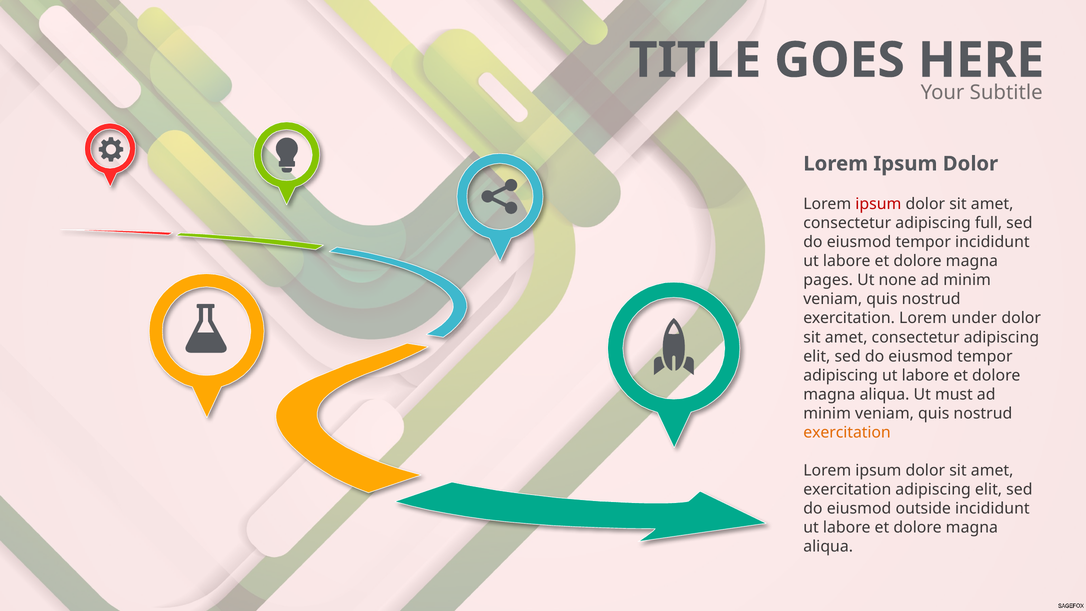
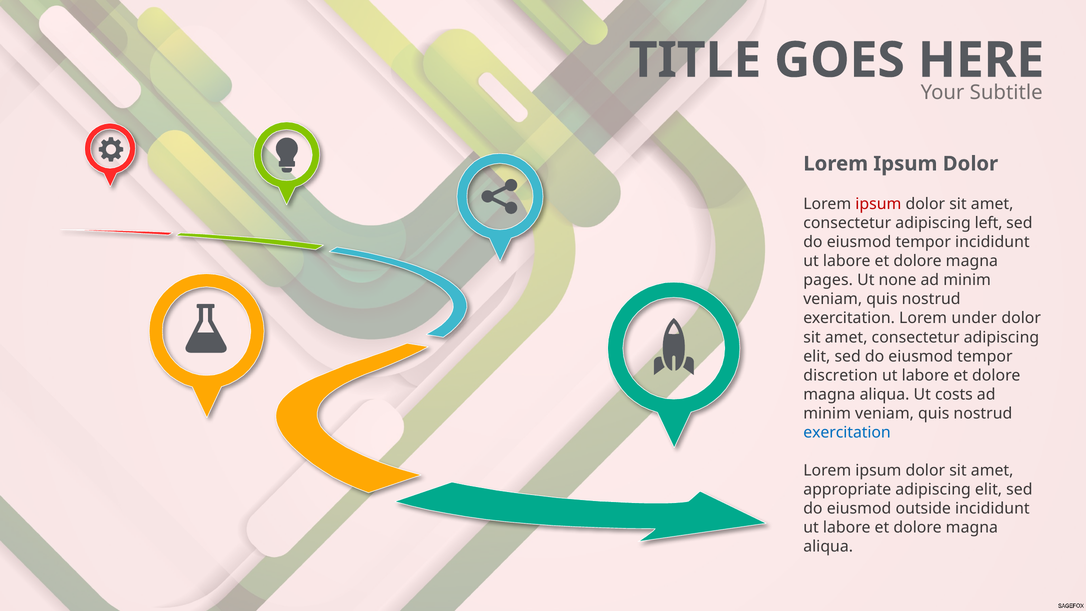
full: full -> left (989, 223)
adipiscing: adipiscing -> discretion (841, 375)
must: must -> costs (954, 394)
exercitation colour: orange -> blue (847, 432)
exercitation: exercitation -> appropriate (847, 489)
